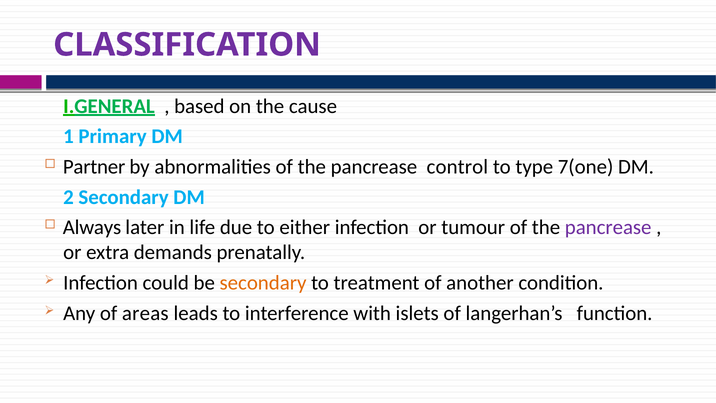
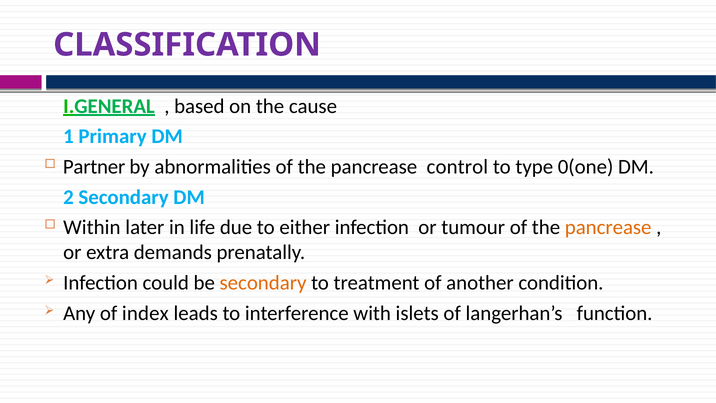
7(one: 7(one -> 0(one (586, 167)
Always: Always -> Within (92, 227)
pancrease colour: purple -> orange (608, 227)
areas: areas -> index (145, 313)
